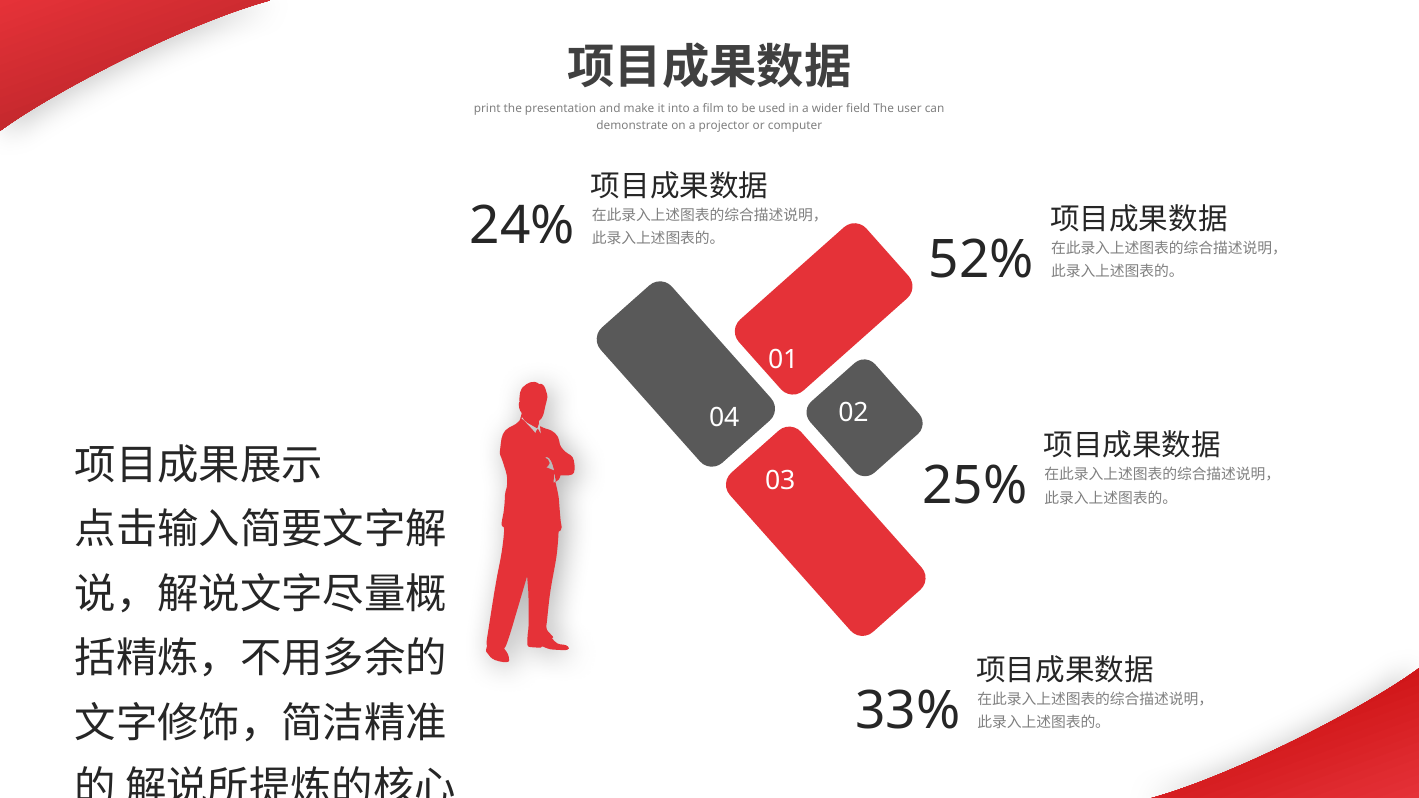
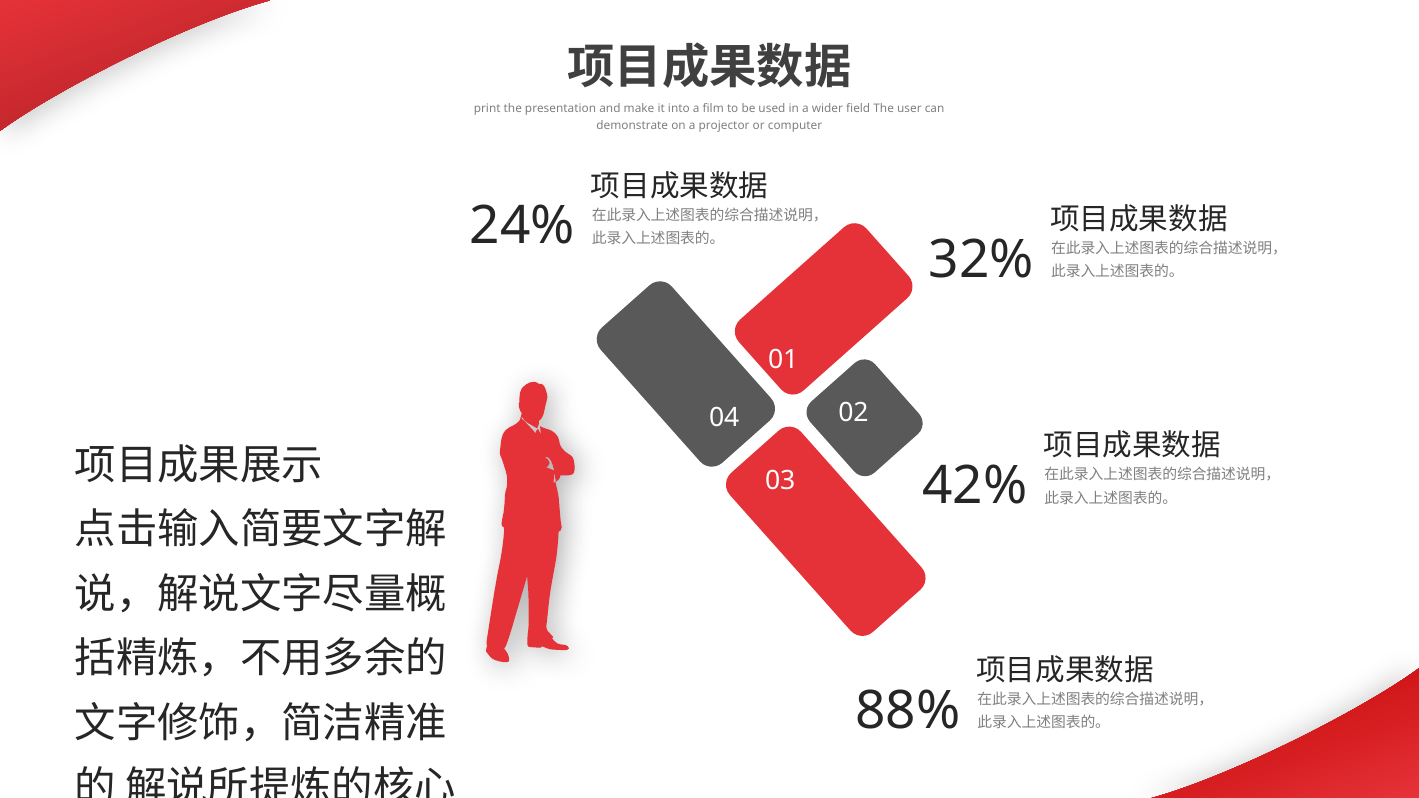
52%: 52% -> 32% (981, 260)
25%: 25% -> 42% (975, 486)
33%: 33% -> 88% (908, 711)
